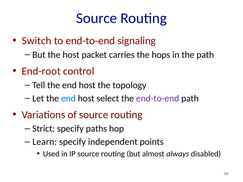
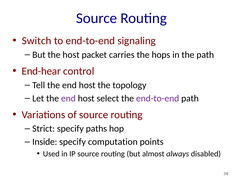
End-root: End-root -> End-hear (41, 71)
end colour: blue -> purple (68, 98)
Learn: Learn -> Inside (45, 142)
independent: independent -> computation (113, 142)
